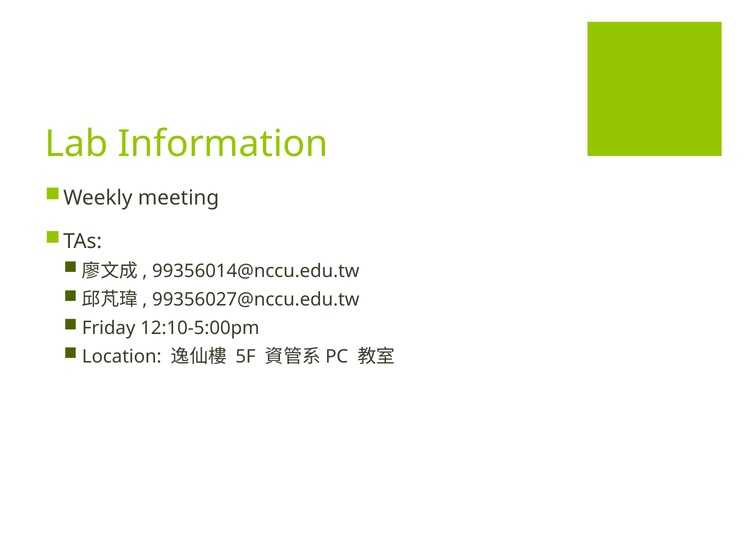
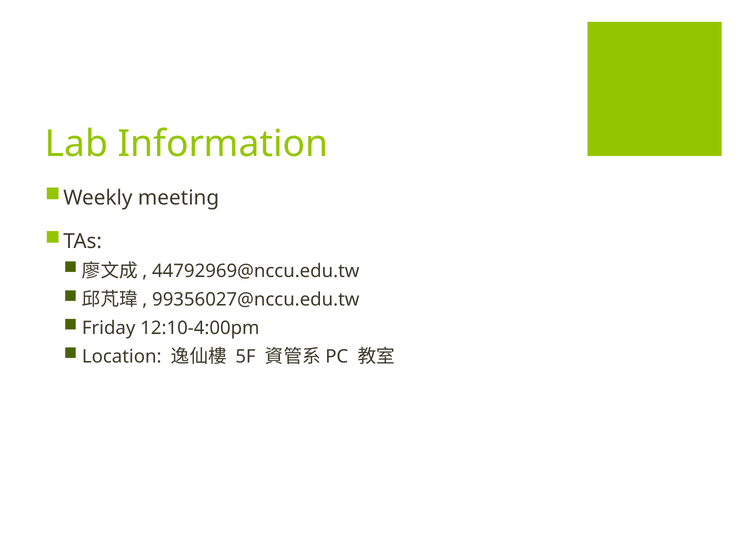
99356014@nccu.edu.tw: 99356014@nccu.edu.tw -> 44792969@nccu.edu.tw (256, 271)
12:10-5:00pm: 12:10-5:00pm -> 12:10-4:00pm (200, 328)
